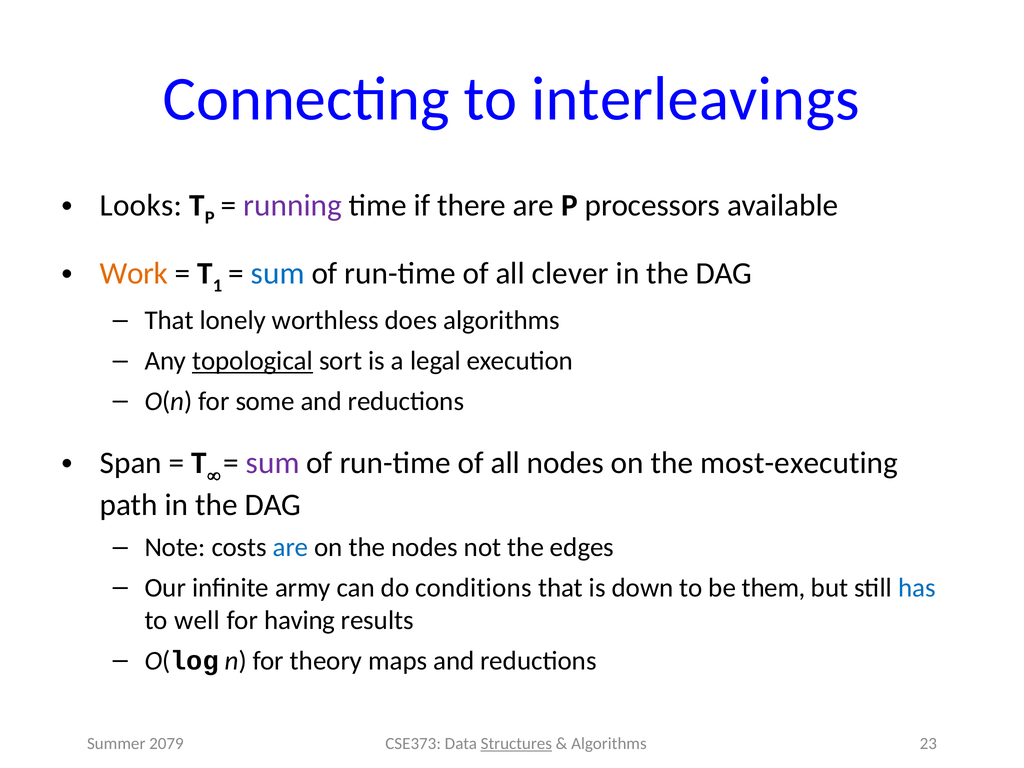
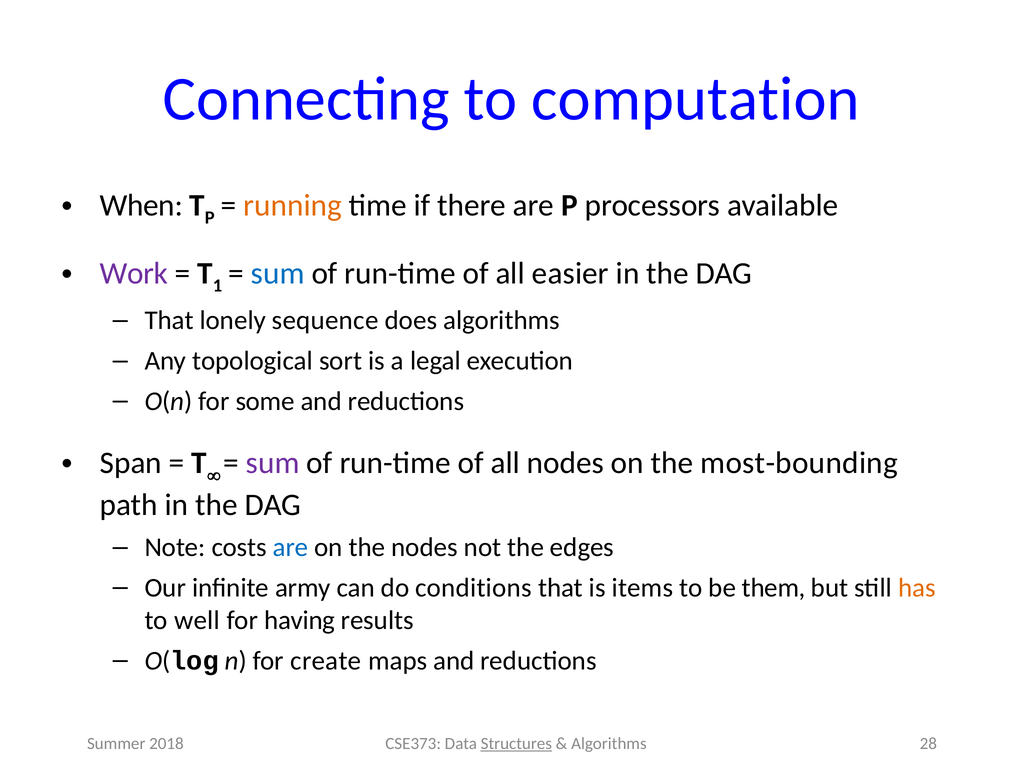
interleavings: interleavings -> computation (696, 99)
Looks: Looks -> When (141, 205)
running colour: purple -> orange (293, 205)
Work colour: orange -> purple (134, 273)
clever: clever -> easier (570, 273)
worthless: worthless -> sequence (325, 321)
topological underline: present -> none (253, 361)
most-executing: most-executing -> most-bounding (799, 463)
down: down -> items (642, 588)
has colour: blue -> orange (917, 588)
theory: theory -> create (326, 661)
2079: 2079 -> 2018 (166, 744)
23: 23 -> 28 (928, 743)
